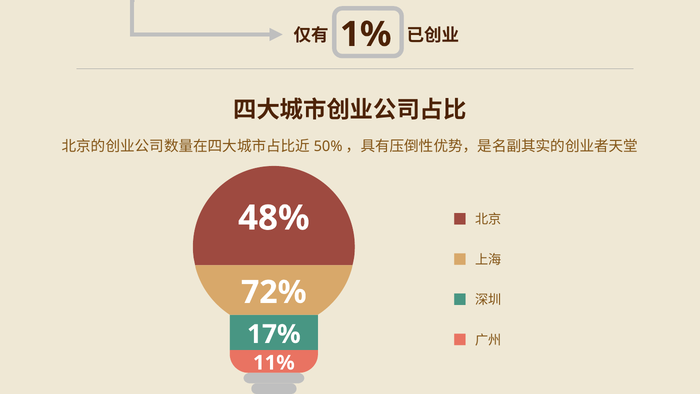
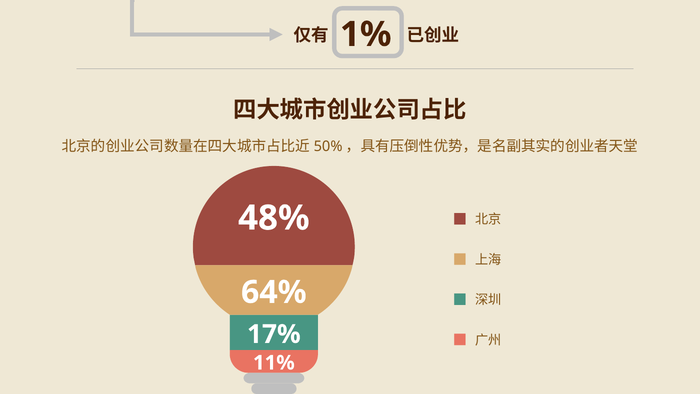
72%: 72% -> 64% (274, 292)
